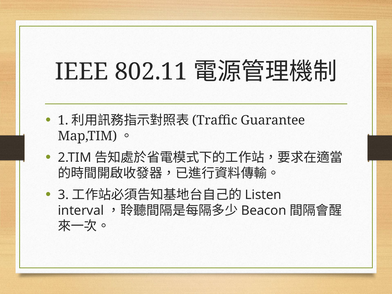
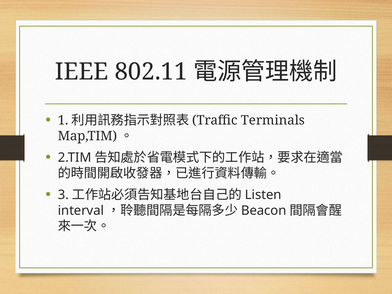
Guarantee: Guarantee -> Terminals (273, 120)
